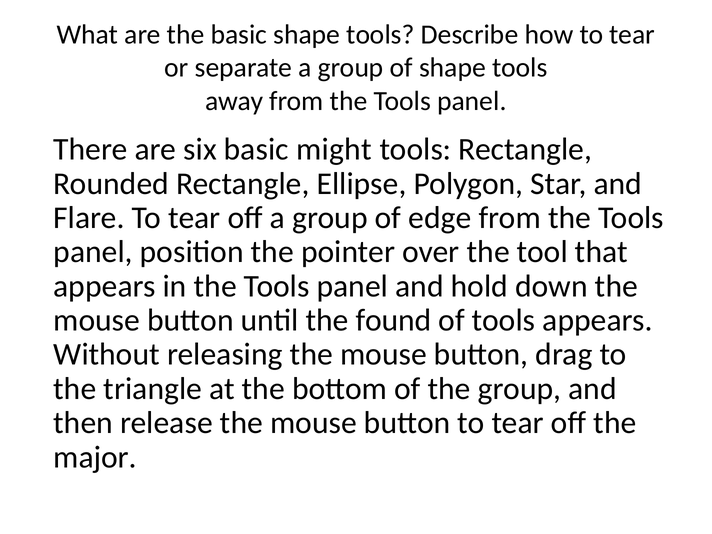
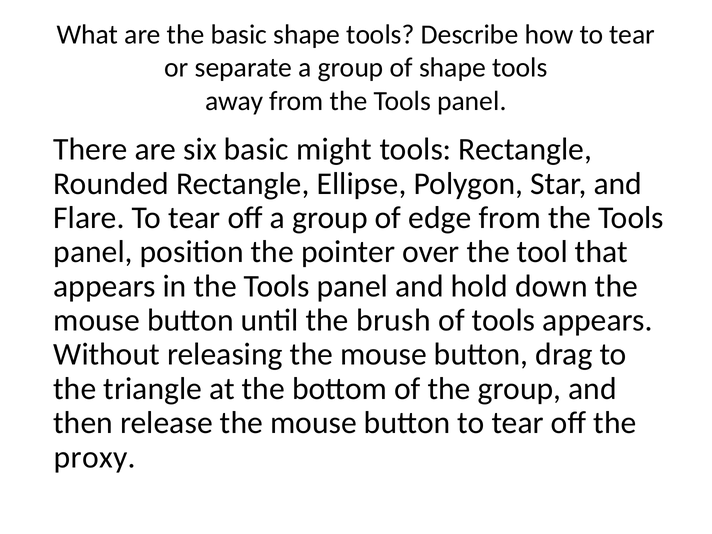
found: found -> brush (393, 320)
major: major -> proxy (95, 457)
